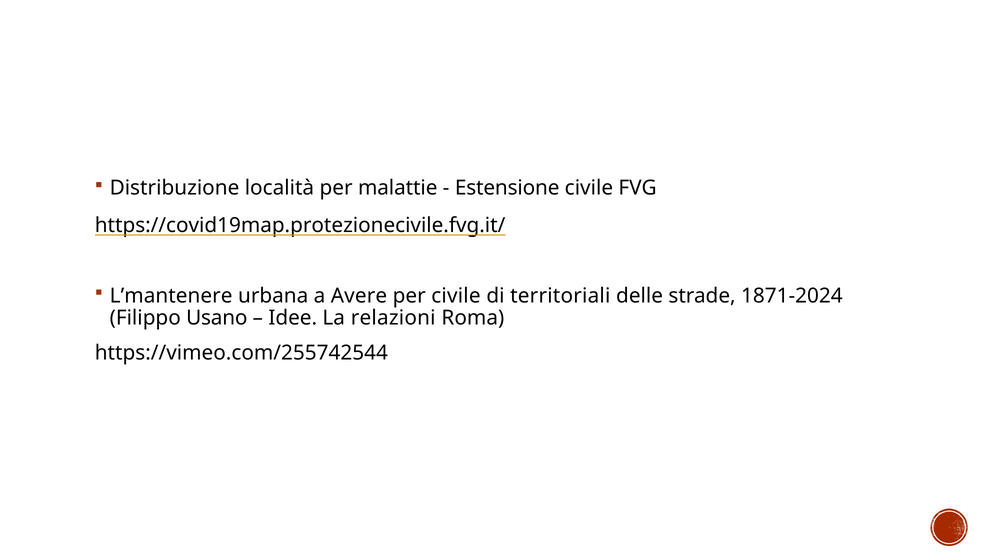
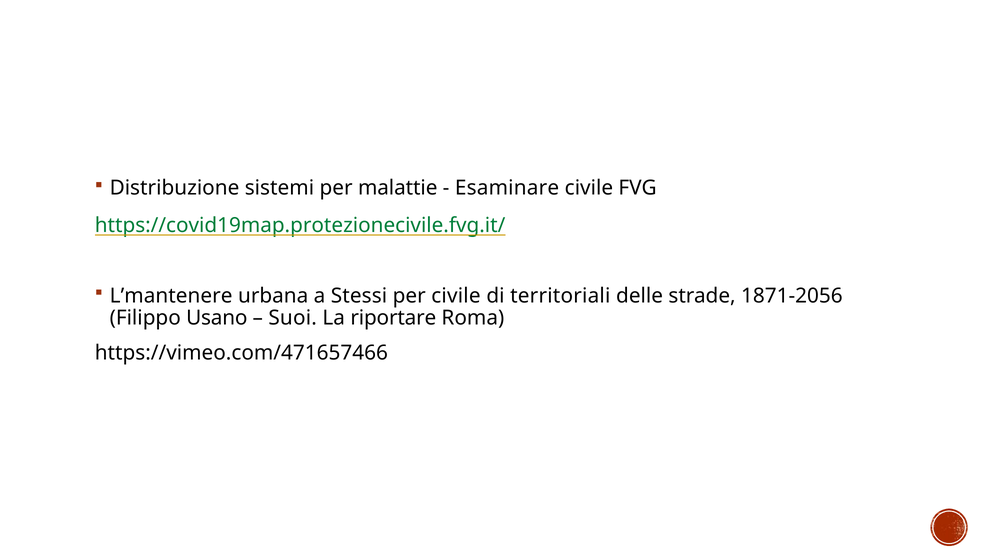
località: località -> sistemi (279, 188)
Estensione: Estensione -> Esaminare (507, 188)
https://covid19map.protezionecivile.fvg.it/ colour: black -> green (300, 225)
Avere: Avere -> Stessi (359, 296)
1871-2024: 1871-2024 -> 1871-2056 (792, 296)
Idee: Idee -> Suoi (293, 318)
relazioni: relazioni -> riportare (393, 318)
https://vimeo.com/255742544: https://vimeo.com/255742544 -> https://vimeo.com/471657466 (241, 353)
